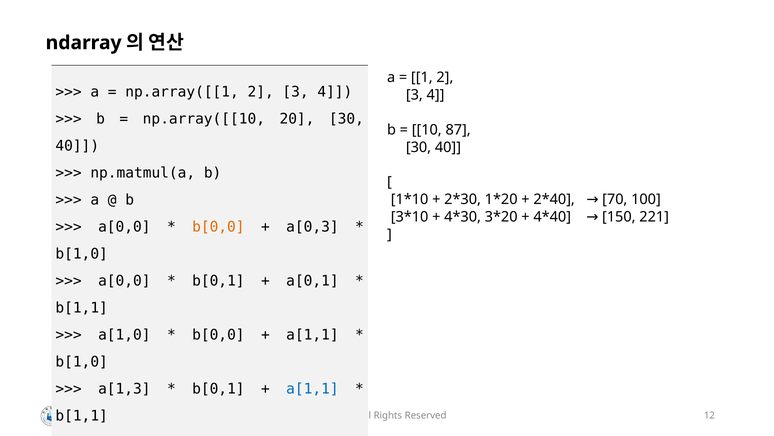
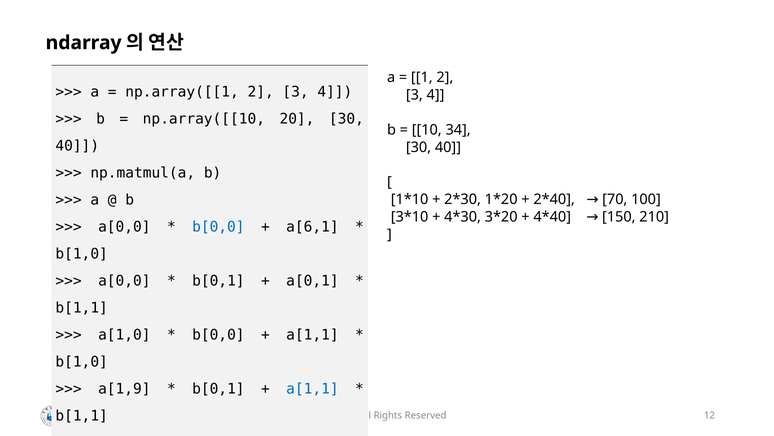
87: 87 -> 34 (458, 130)
221: 221 -> 210 (654, 217)
b[0,0 colour: orange -> blue (218, 227)
a[0,3: a[0,3 -> a[6,1 (312, 227)
a[1,3: a[1,3 -> a[1,9 (124, 388)
